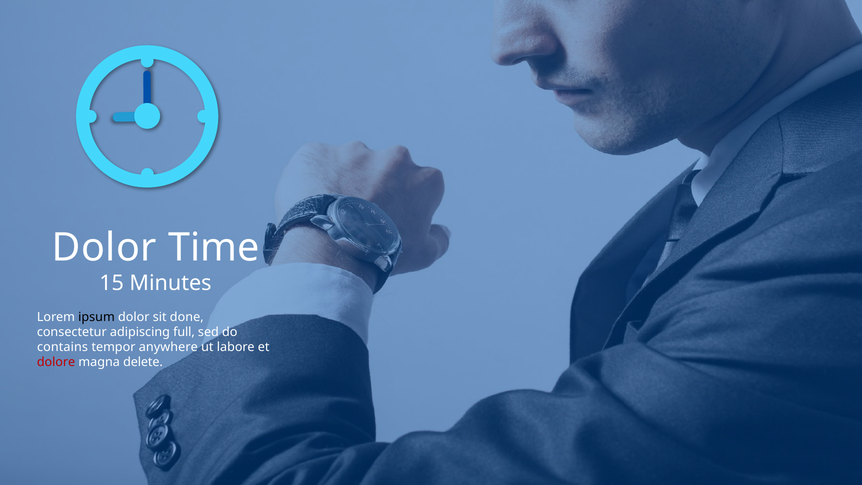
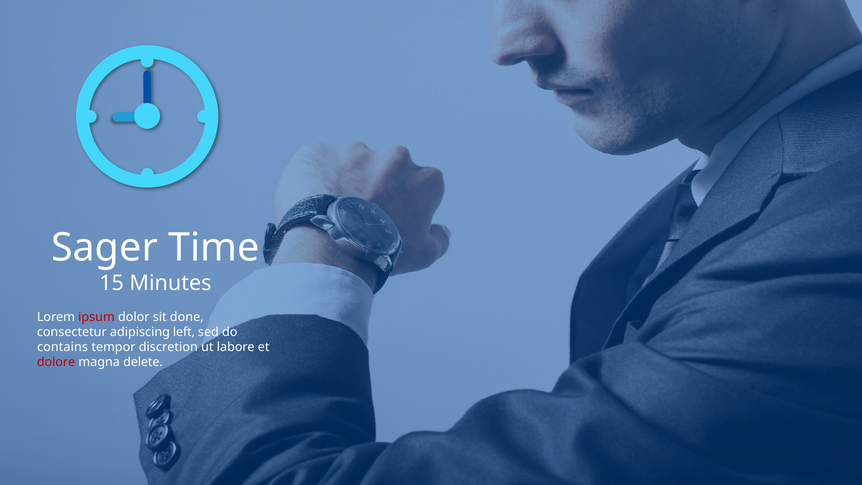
Dolor: Dolor -> Sager (104, 248)
ipsum colour: black -> red (96, 317)
full: full -> left (184, 332)
anywhere: anywhere -> discretion (168, 347)
